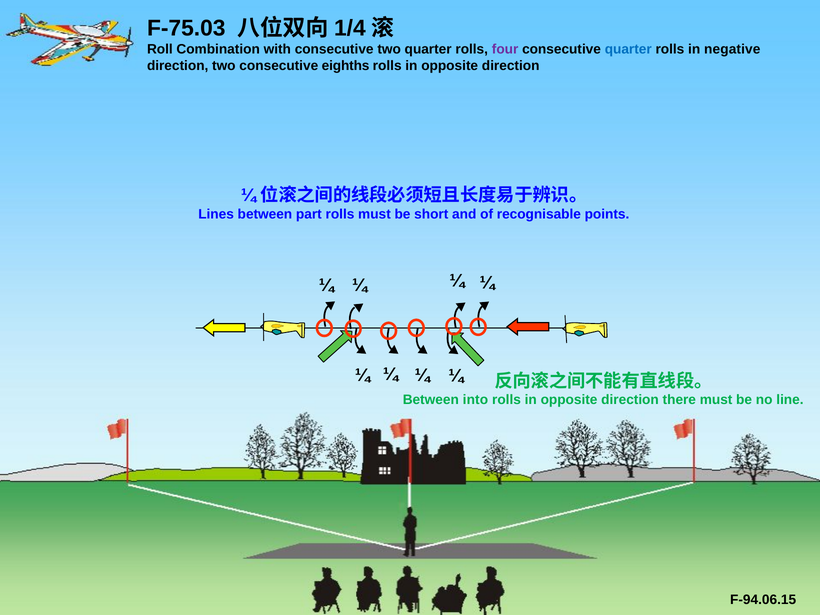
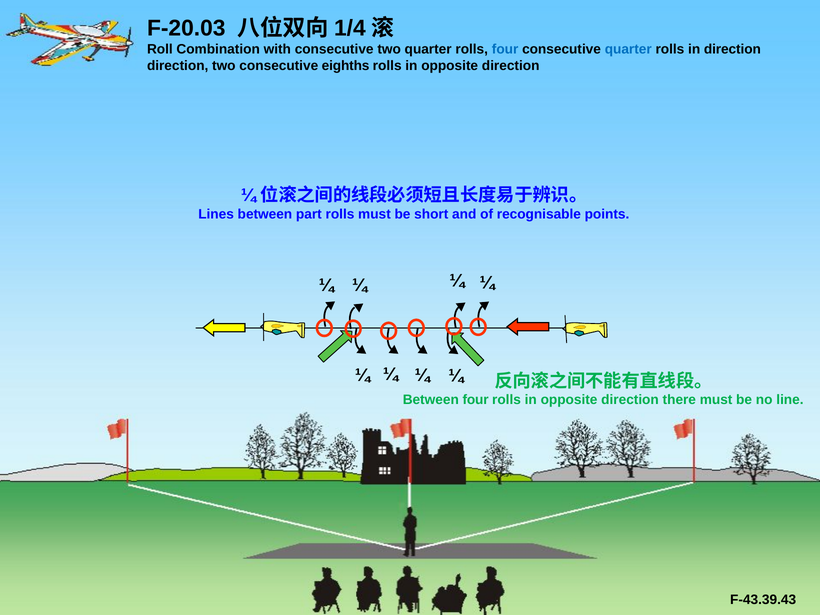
F-75.03: F-75.03 -> F-20.03 (186, 28)
four colour: purple -> blue (505, 49)
in negative: negative -> direction (732, 49)
Between into: into -> four (476, 400)
F-94.06.15: F-94.06.15 -> F-43.39.43 (763, 600)
